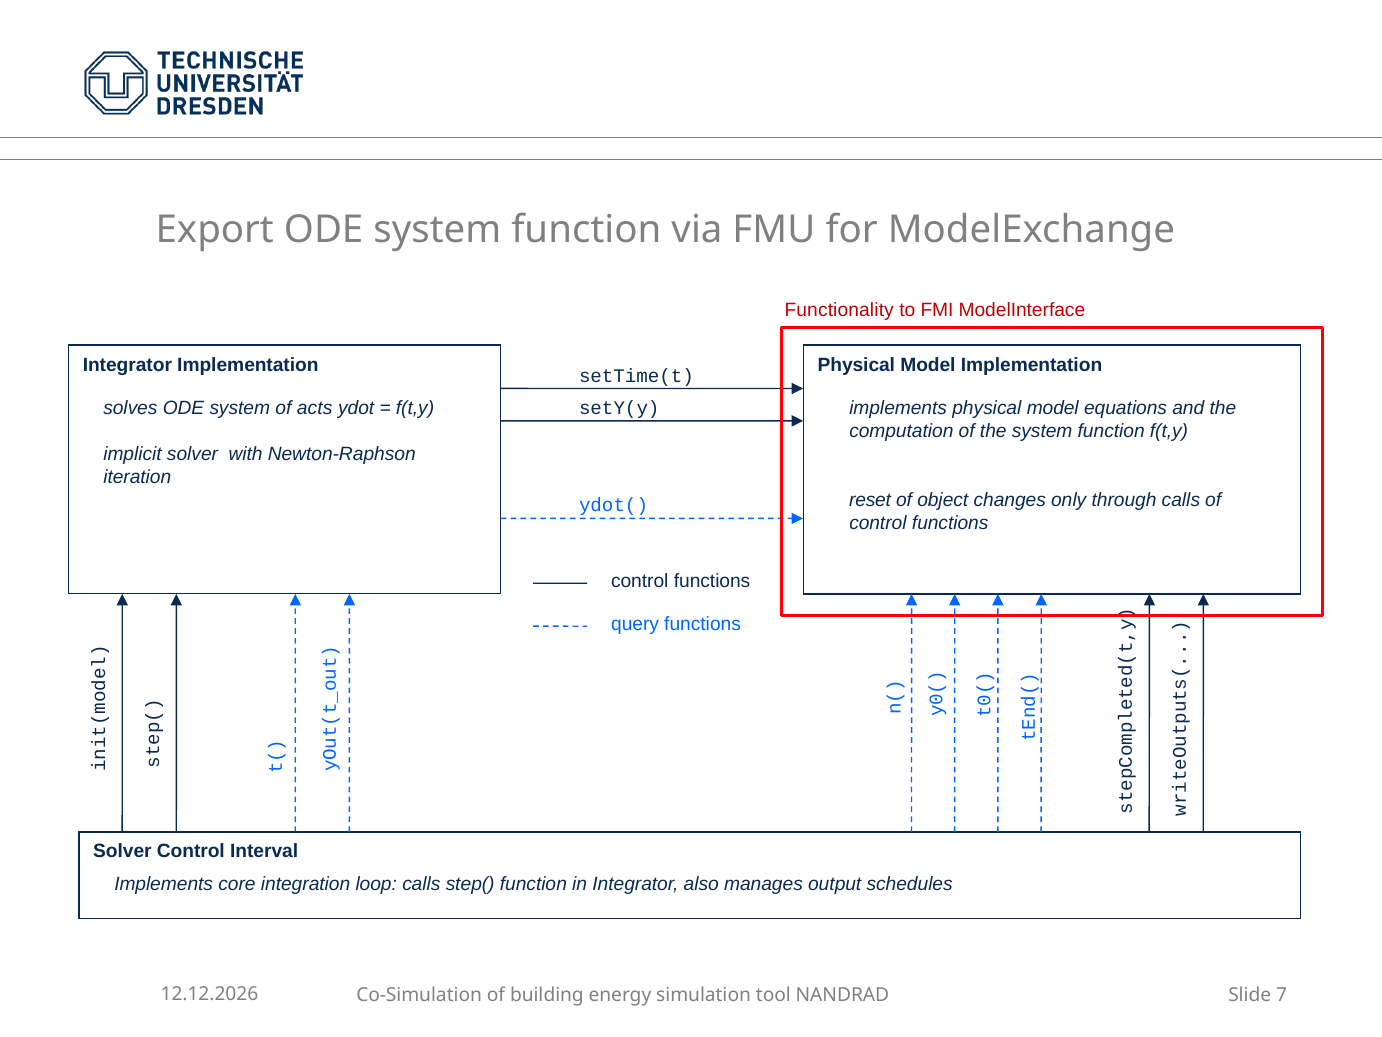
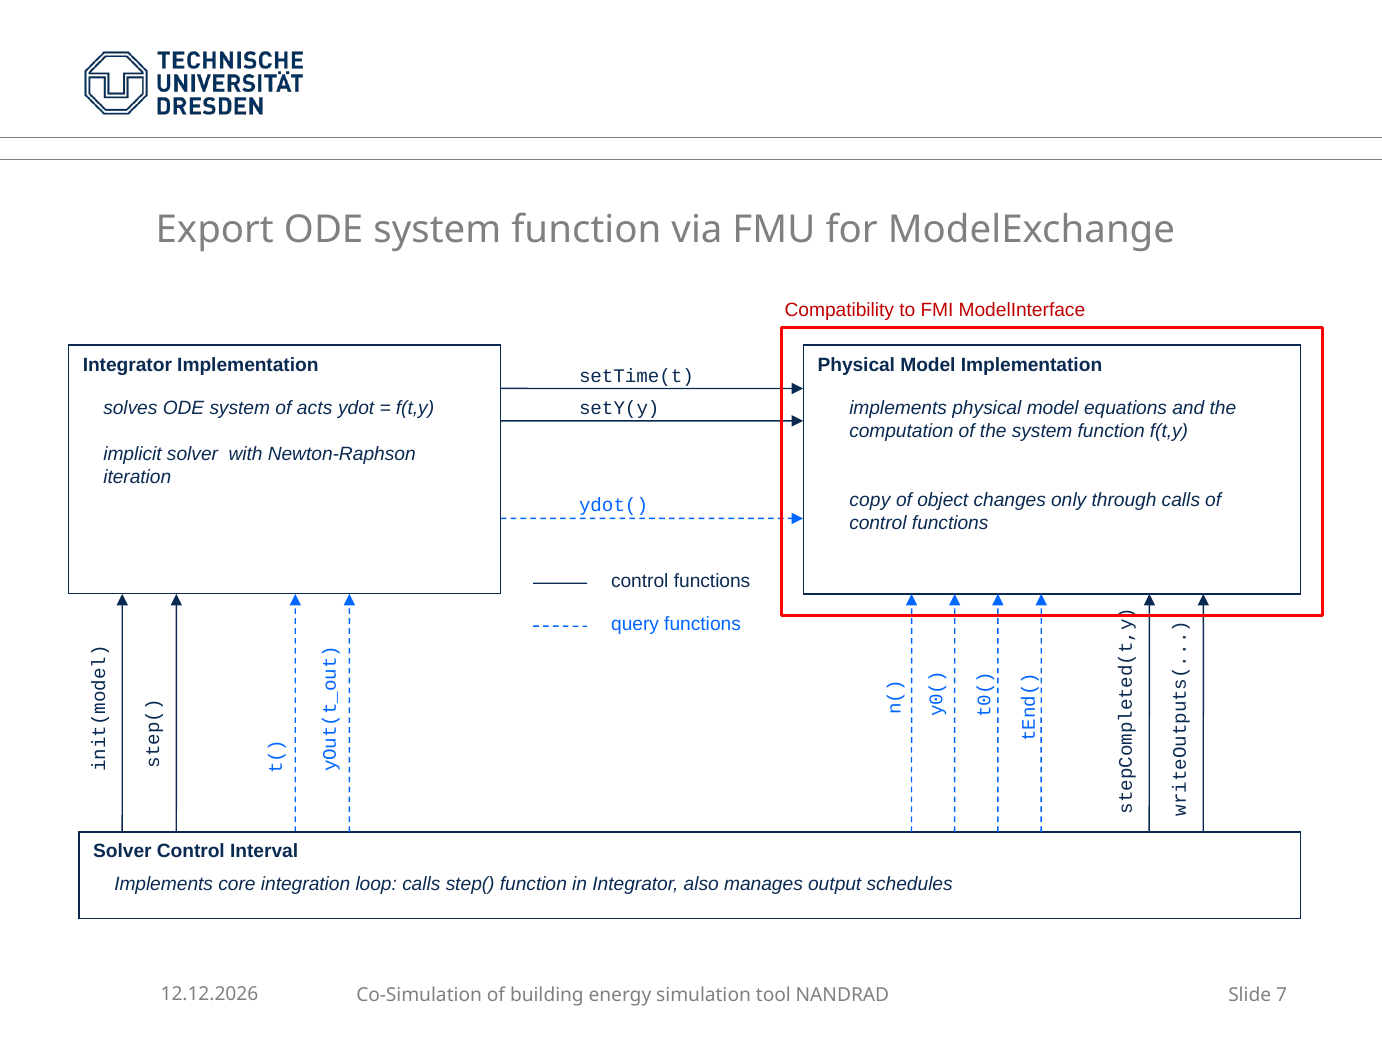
Functionality: Functionality -> Compatibility (839, 310)
reset: reset -> copy (870, 500)
